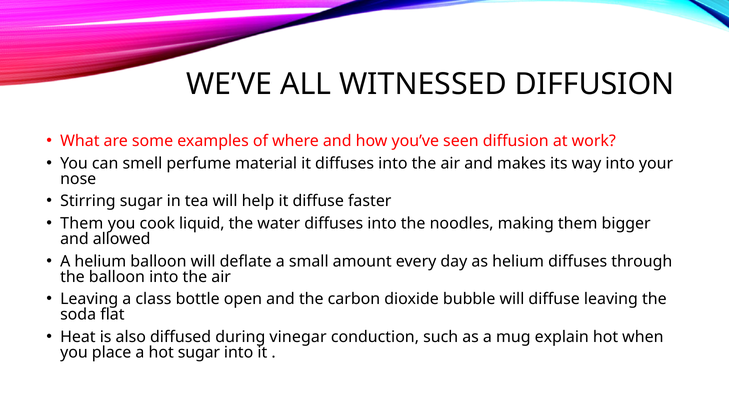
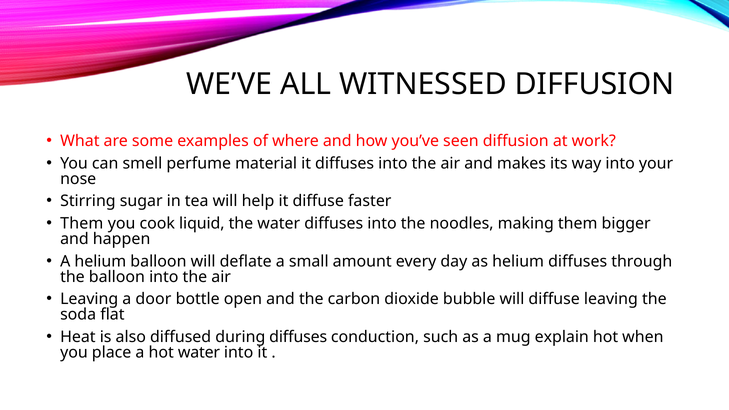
allowed: allowed -> happen (122, 239)
class: class -> door (153, 299)
during vinegar: vinegar -> diffuses (298, 337)
hot sugar: sugar -> water (199, 353)
